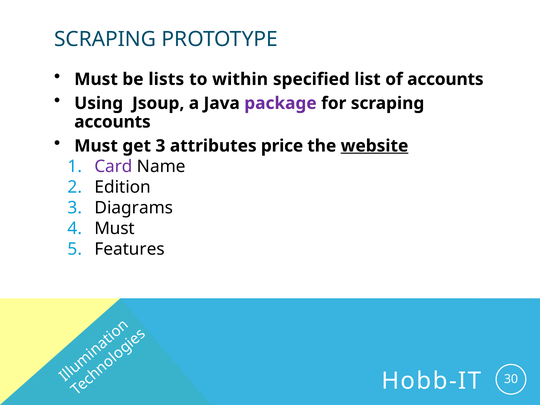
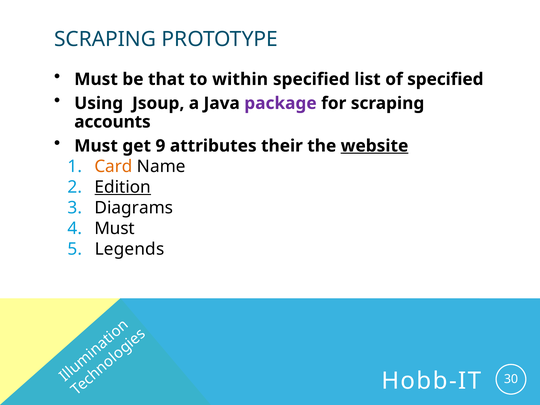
lists: lists -> that (166, 79)
of accounts: accounts -> specified (445, 79)
get 3: 3 -> 9 (160, 146)
price: price -> their (282, 146)
Card colour: purple -> orange (114, 167)
Edition underline: none -> present (123, 187)
Features: Features -> Legends (129, 249)
